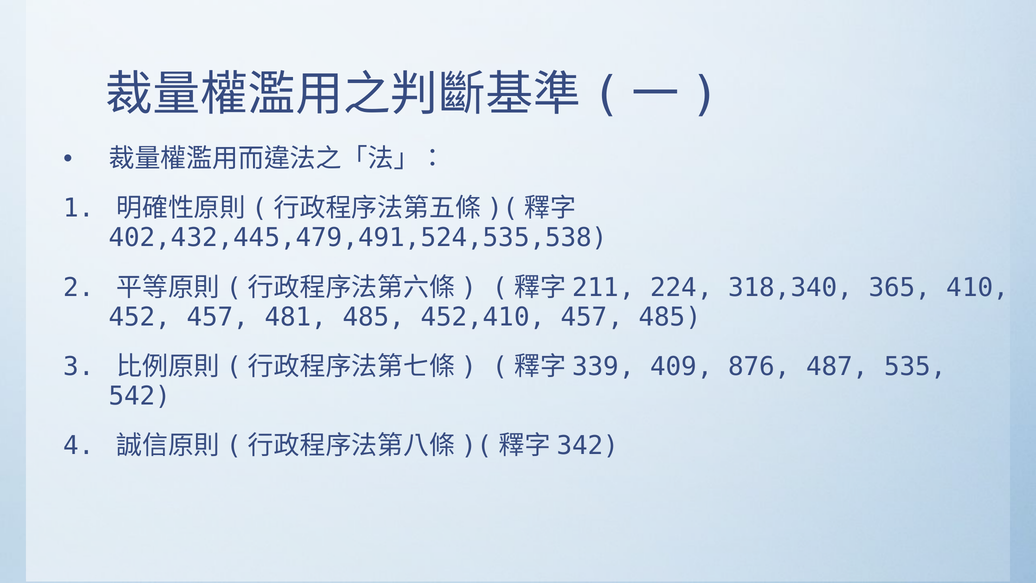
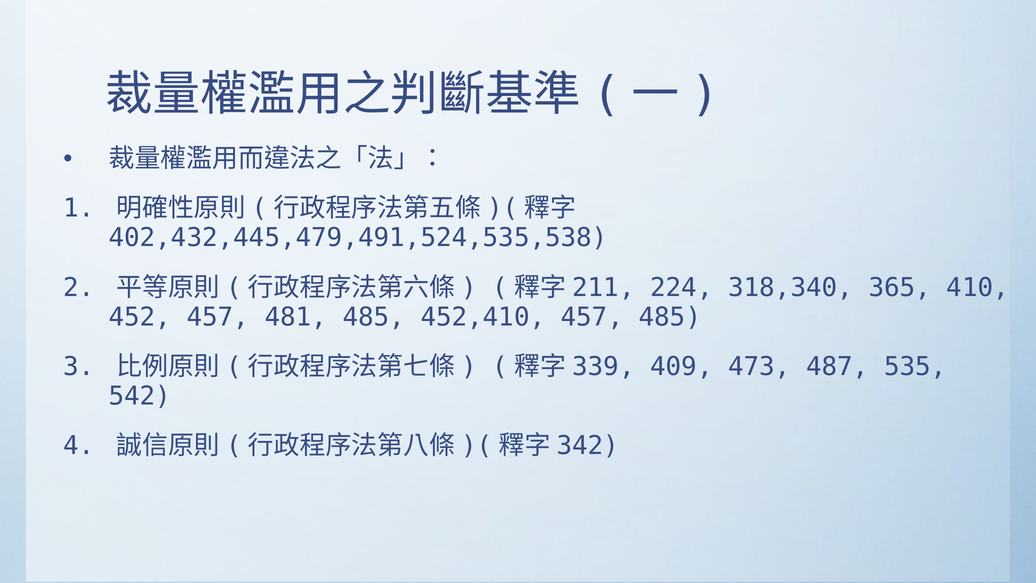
876: 876 -> 473 (759, 367)
